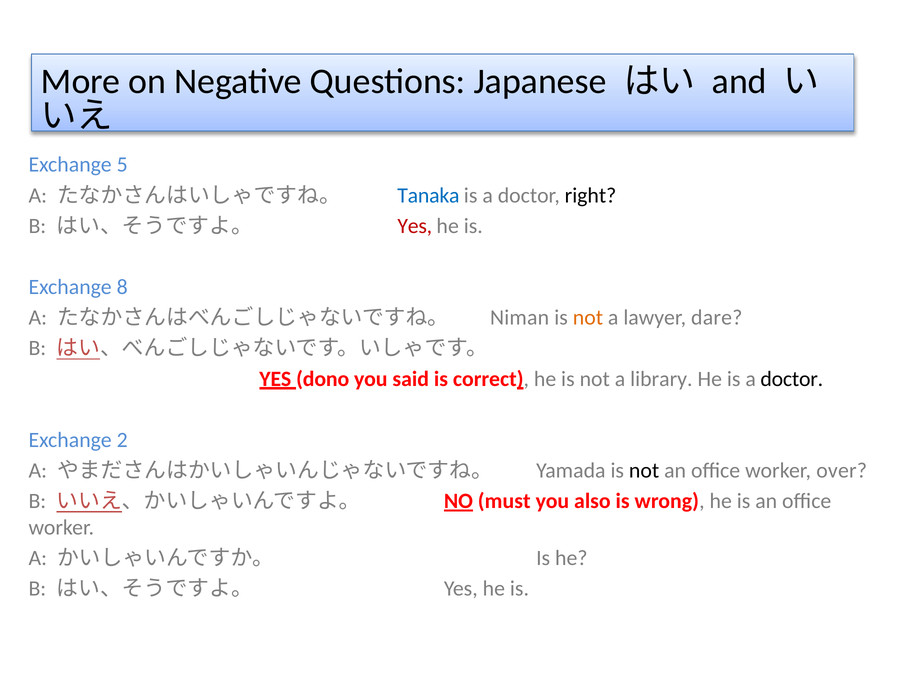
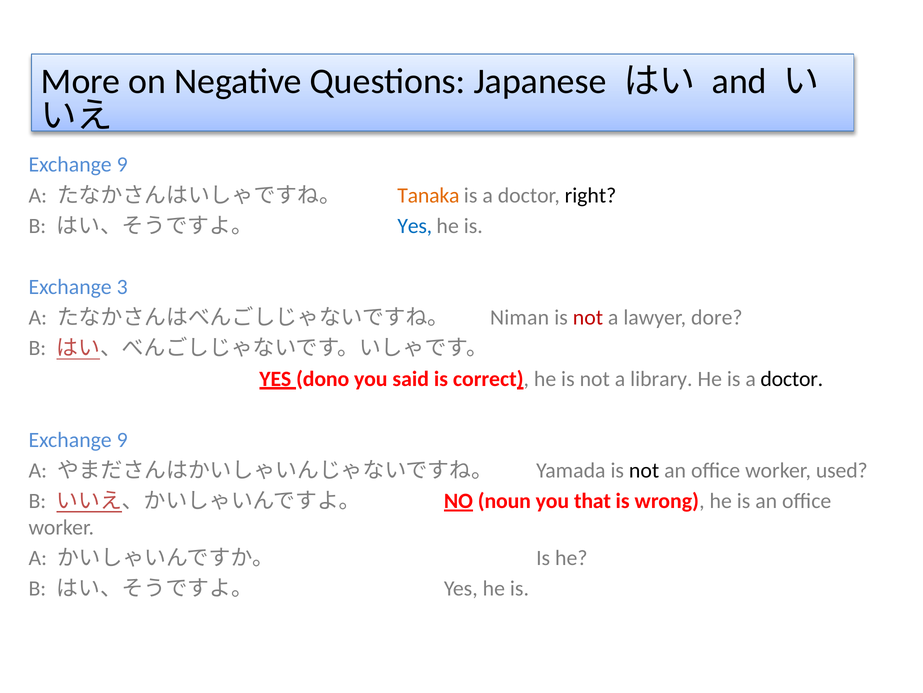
5: 5 -> 9 (122, 165)
Tanaka colour: blue -> orange (428, 195)
Yes colour: red -> blue (415, 226)
8: 8 -> 3 (122, 287)
not colour: orange -> red (588, 317)
dare: dare -> dore (717, 317)
2: 2 -> 9 (122, 440)
over: over -> used (842, 470)
must: must -> noun (504, 501)
also: also -> that (592, 501)
